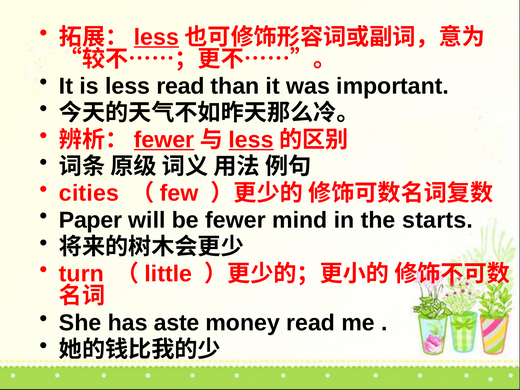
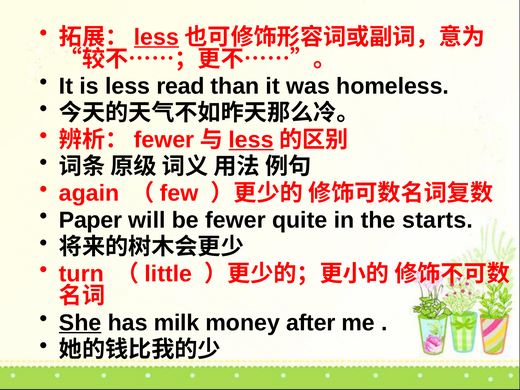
important: important -> homeless (393, 86)
fewer underline: present -> none (164, 140)
cities: cities -> again (89, 193)
mind: mind -> quite (300, 220)
She underline: none -> present (80, 323)
aste: aste -> milk (177, 323)
money read: read -> after (311, 323)
